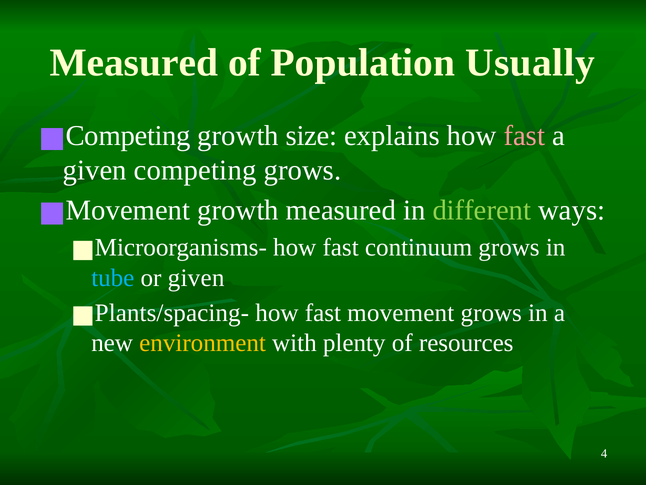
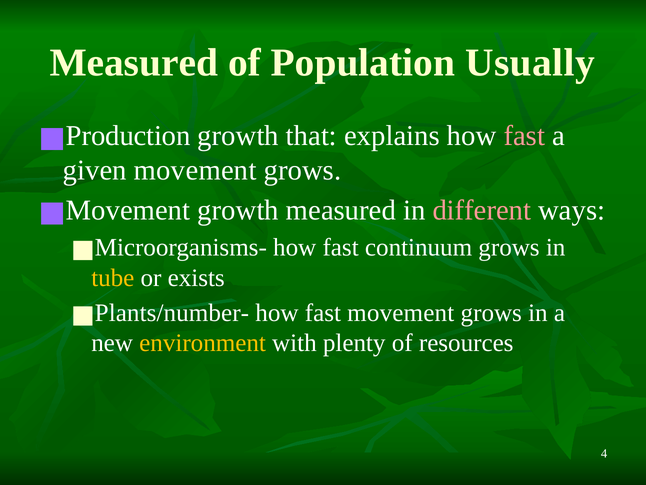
Competing: Competing -> Production (128, 136)
size: size -> that (311, 136)
given competing: competing -> movement (195, 170)
different colour: light green -> pink (482, 210)
tube colour: light blue -> yellow (113, 277)
or given: given -> exists (196, 277)
Plants/spacing-: Plants/spacing- -> Plants/number- (172, 313)
